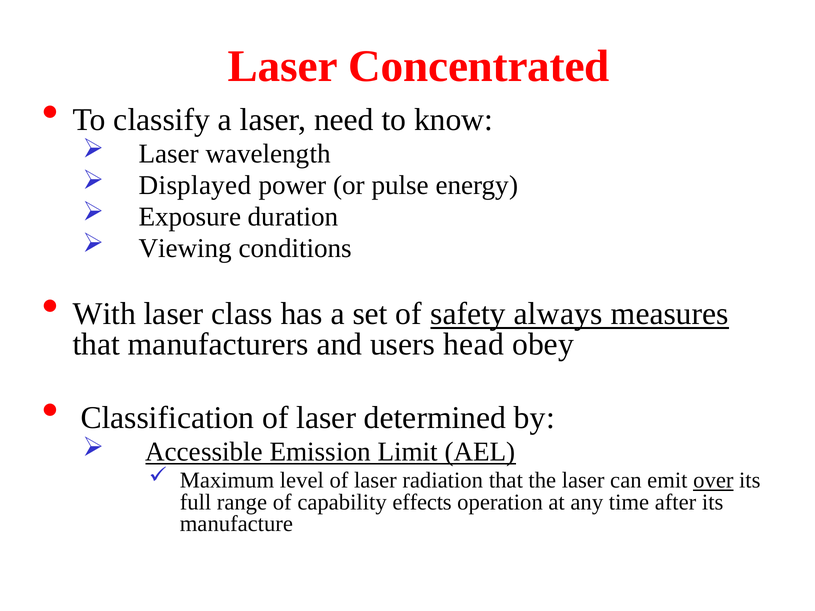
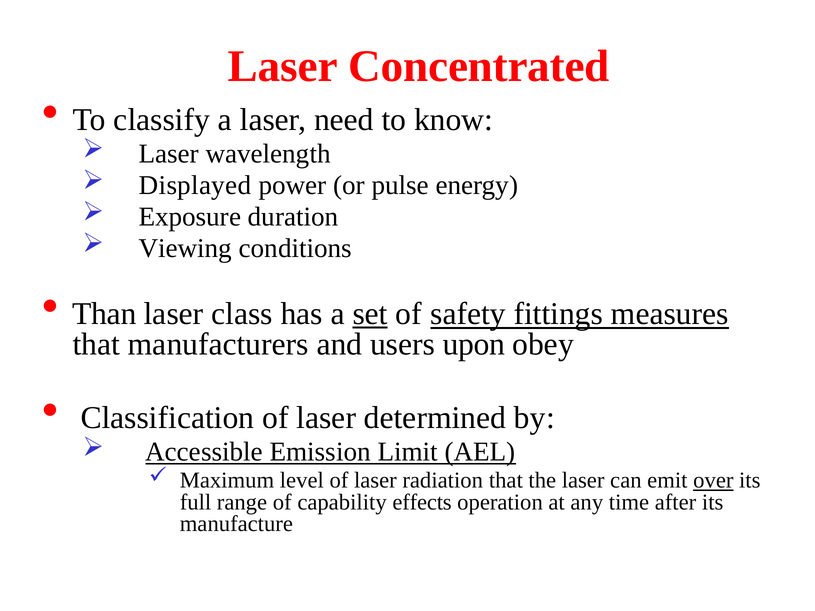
With: With -> Than (104, 314)
set underline: none -> present (370, 314)
always: always -> fittings (558, 314)
head: head -> upon (474, 345)
